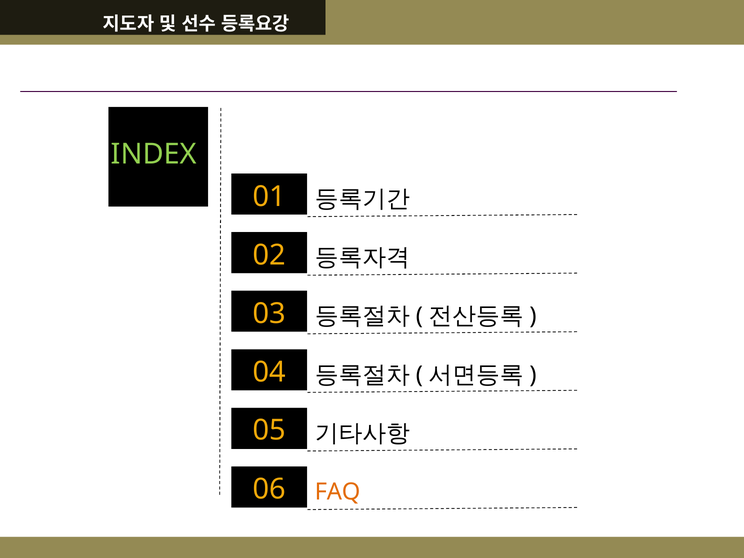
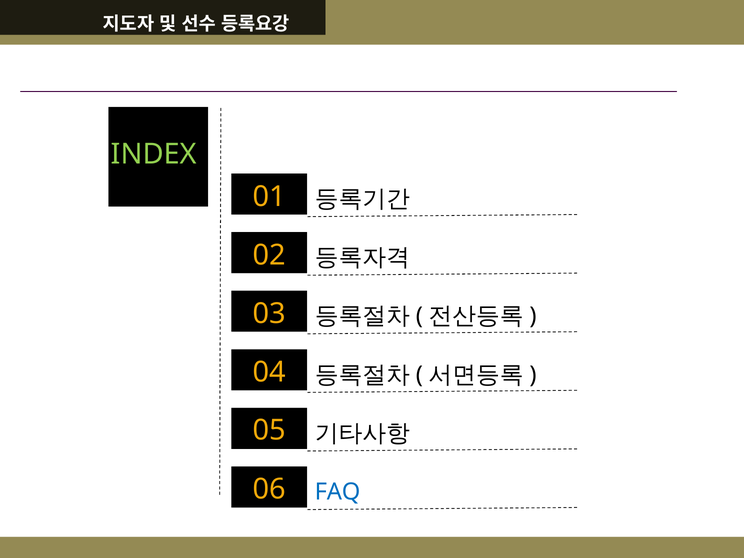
FAQ colour: orange -> blue (338, 492)
